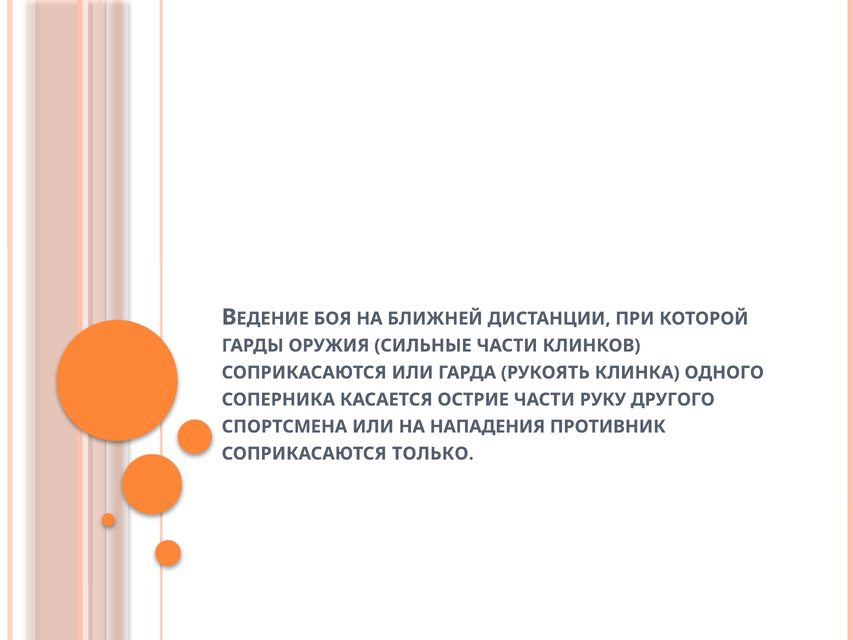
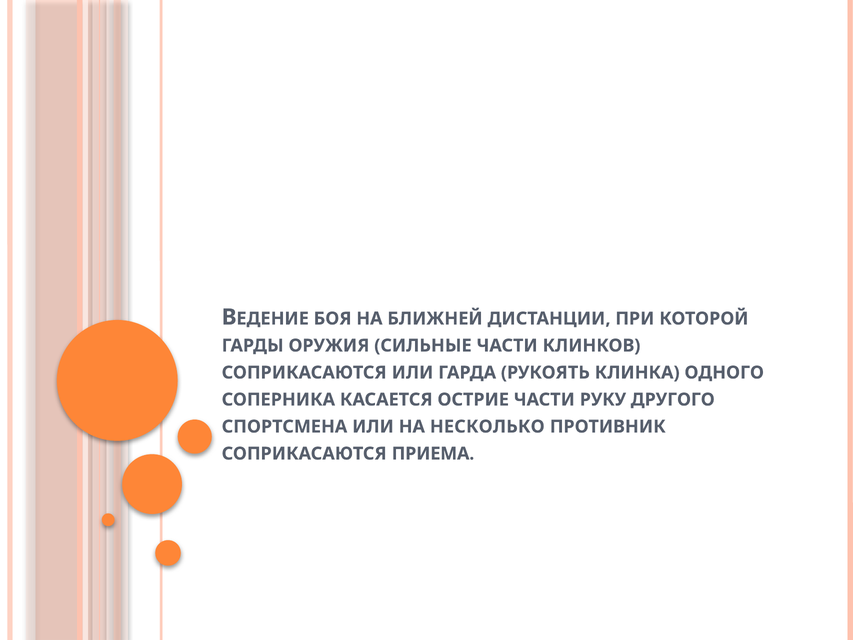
НАПАДЕНИЯ: НАПАДЕНИЯ -> НЕСКОЛЬКО (487, 426)
ТОЛЬКО: ТОЛЬКО -> ПРИЕМА (433, 453)
